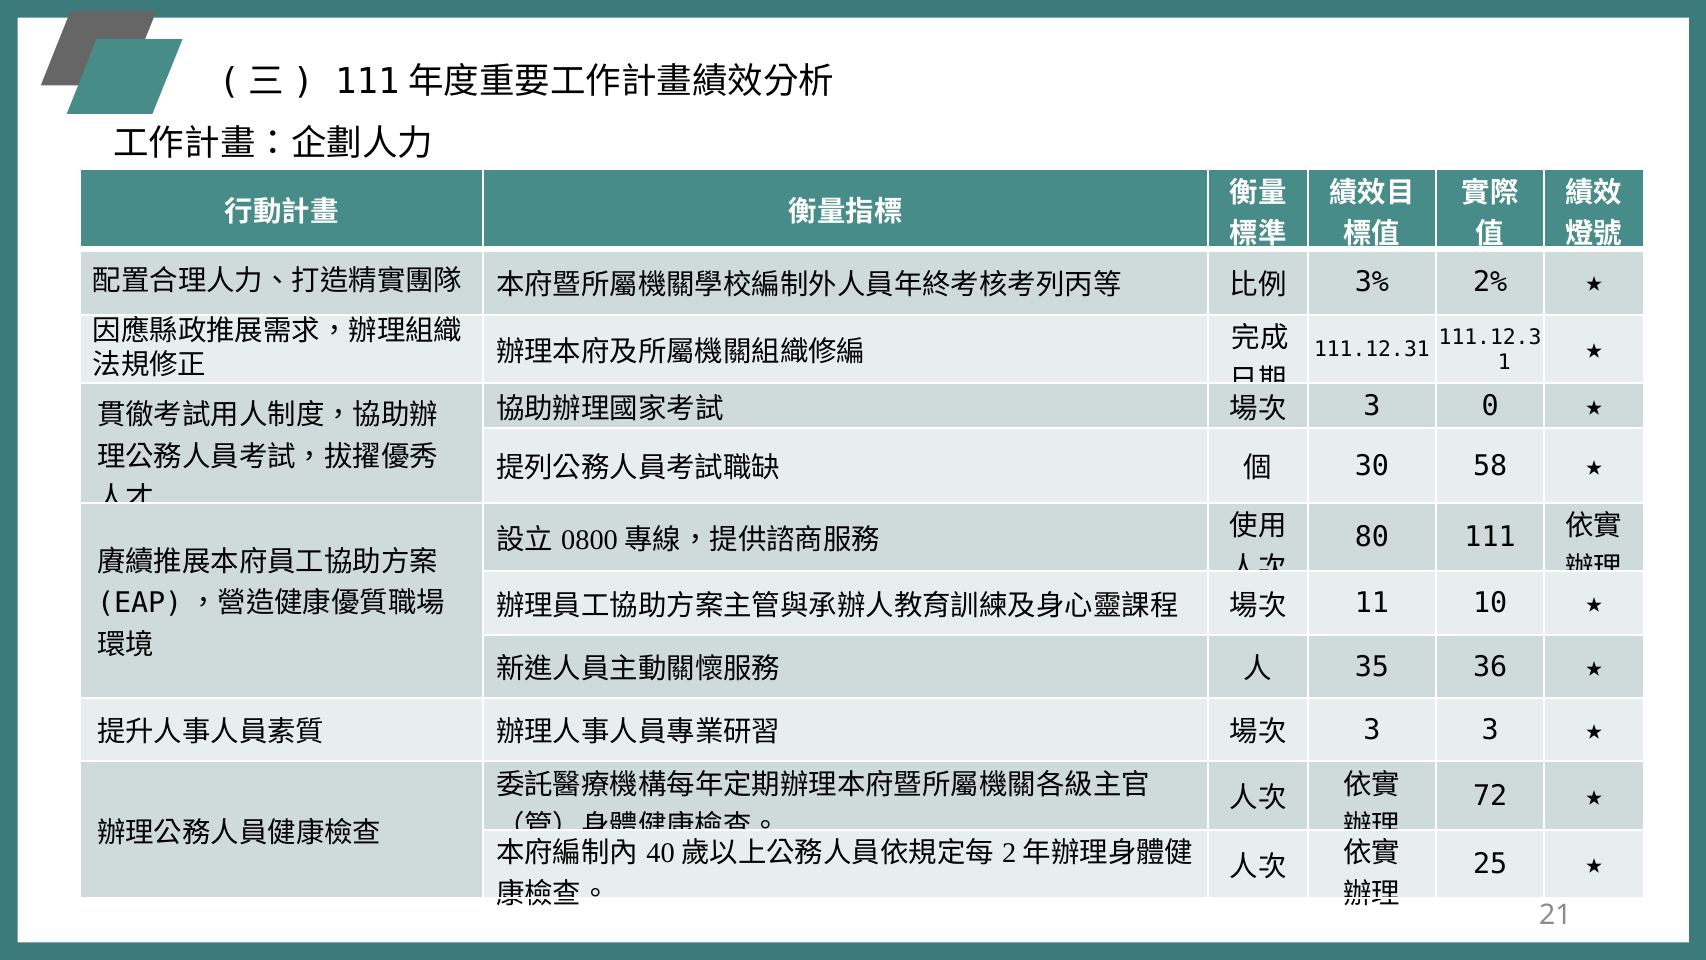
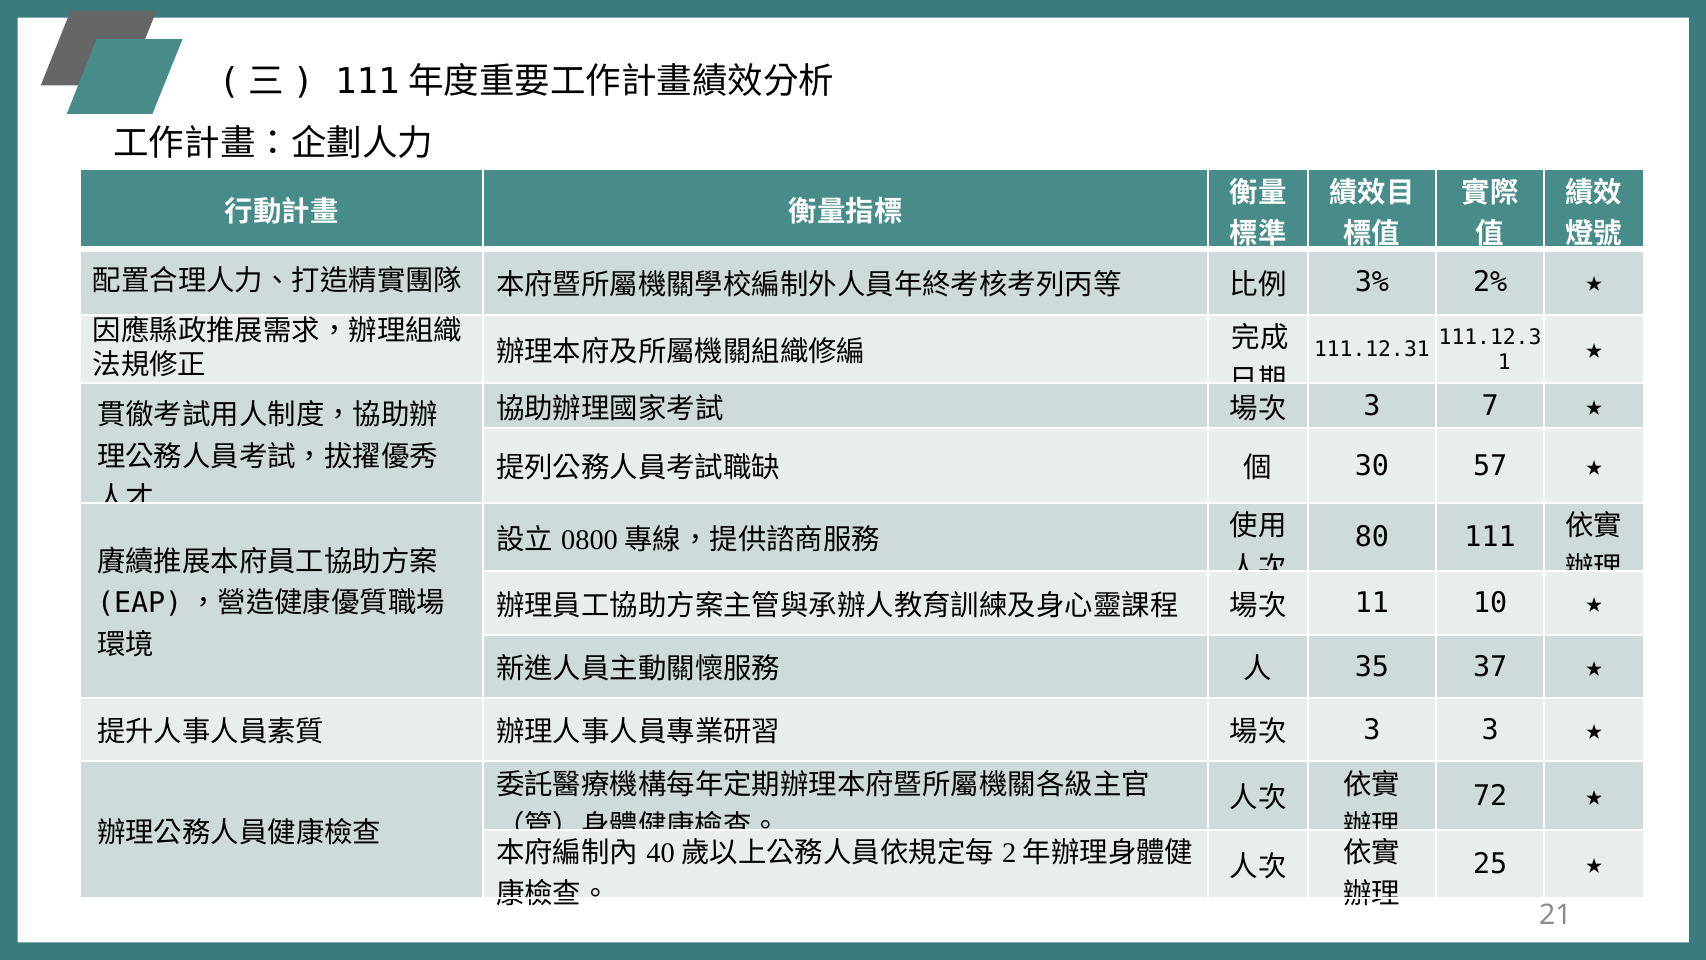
0: 0 -> 7 (1490, 406)
58: 58 -> 57 (1490, 466)
36: 36 -> 37 (1490, 666)
